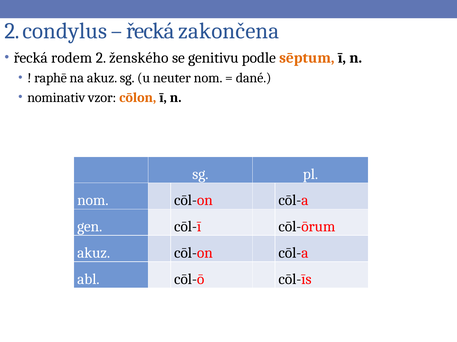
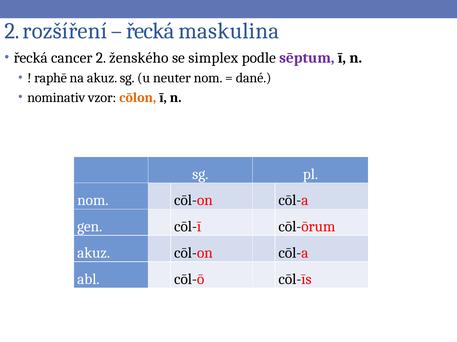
condylus: condylus -> rozšíření (65, 31)
zakončena: zakončena -> maskulina (229, 31)
rodem: rodem -> cancer (72, 58)
genitivu: genitivu -> simplex (213, 58)
sēptum colour: orange -> purple (307, 58)
